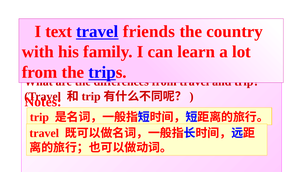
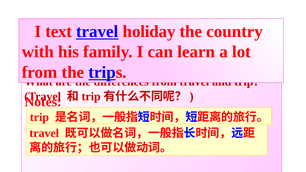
friends: friends -> holiday (149, 31)
